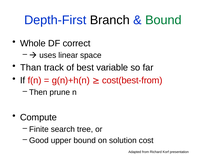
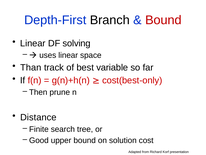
Bound colour: green -> red (163, 20)
Whole: Whole -> Linear (33, 43)
correct: correct -> solving (77, 43)
cost(best-from: cost(best-from -> cost(best-only (132, 80)
Compute: Compute -> Distance (38, 117)
